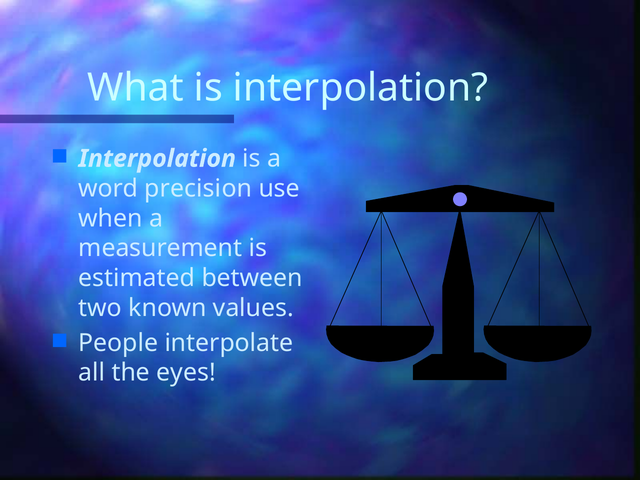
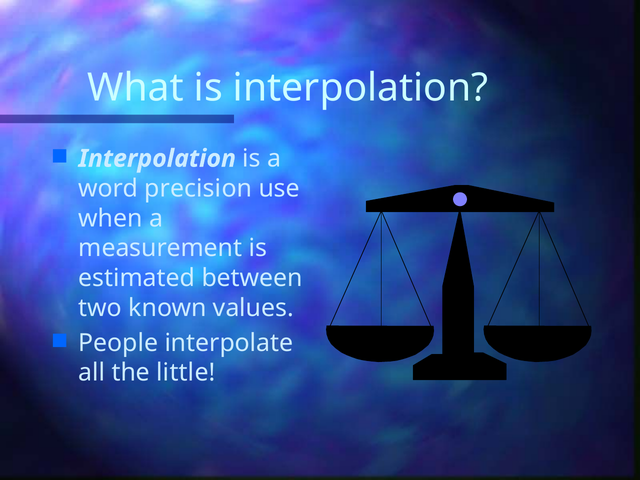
eyes: eyes -> little (186, 373)
